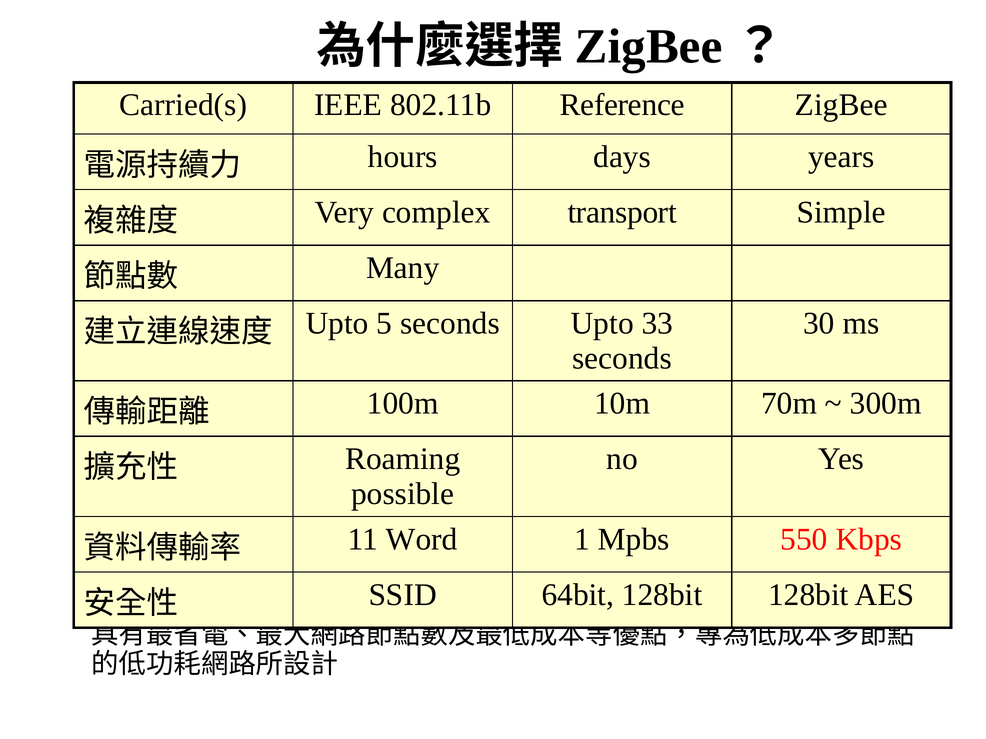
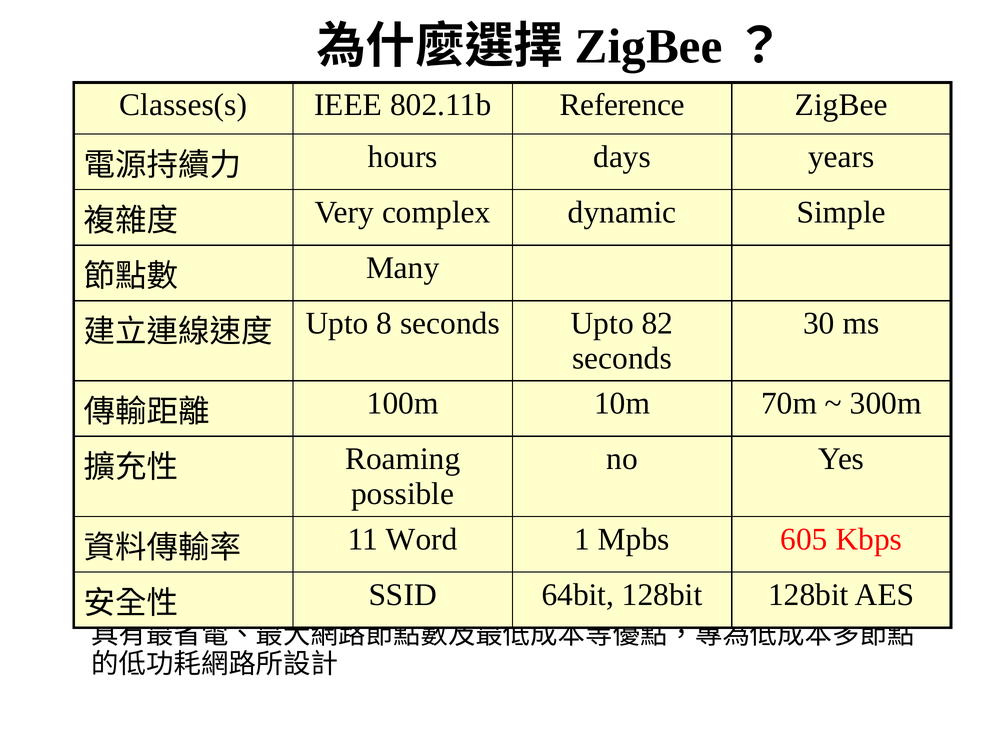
Carried(s: Carried(s -> Classes(s (183, 105)
transport: transport -> dynamic (622, 212)
5: 5 -> 8 (384, 324)
33: 33 -> 82 (657, 324)
550: 550 -> 605 (804, 540)
